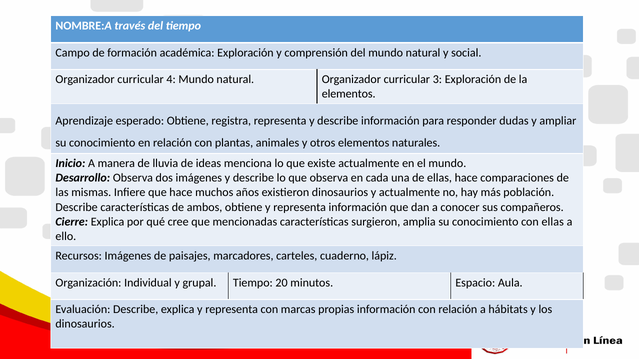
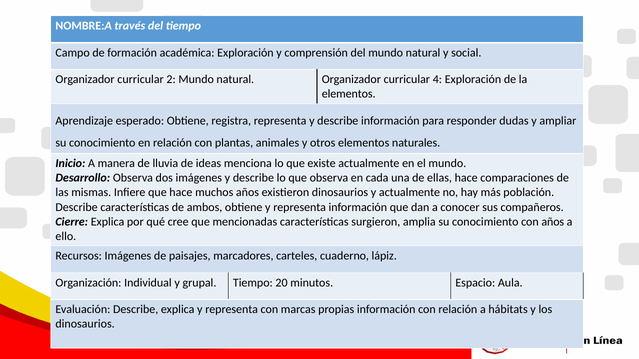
4: 4 -> 2 (171, 79)
3: 3 -> 4 (437, 79)
con ellas: ellas -> años (553, 222)
